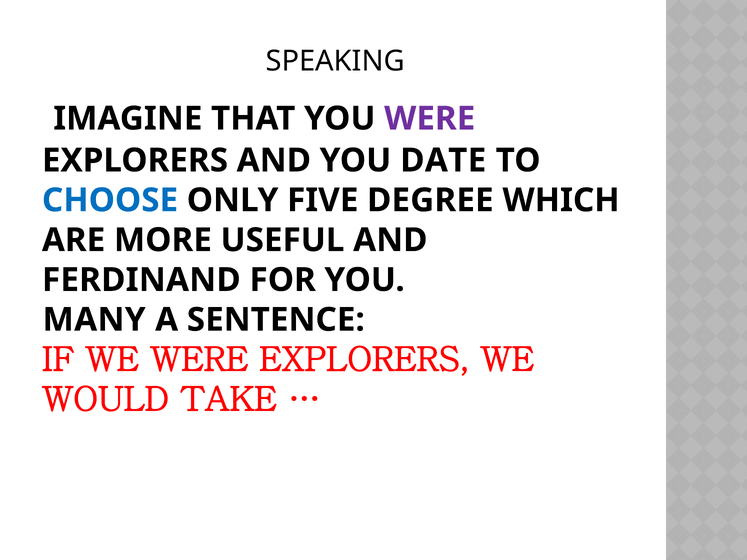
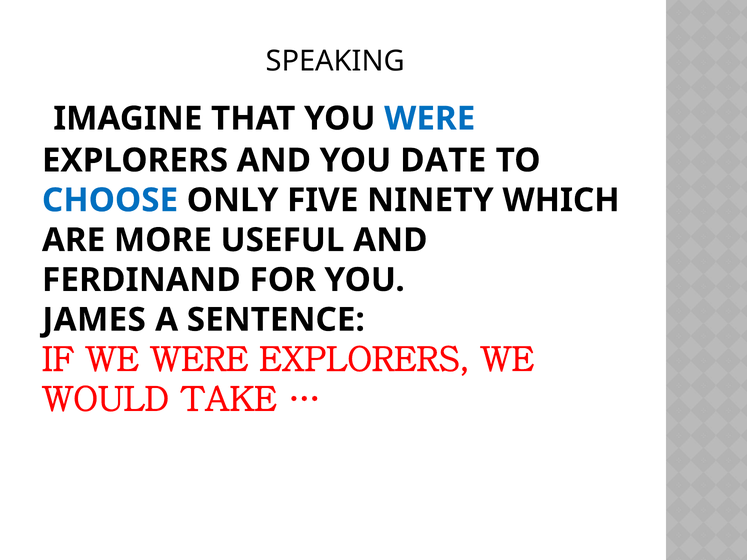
WERE colour: purple -> blue (430, 119)
DEGREE: DEGREE -> NINETY (430, 200)
MANY: MANY -> JAMES (94, 320)
